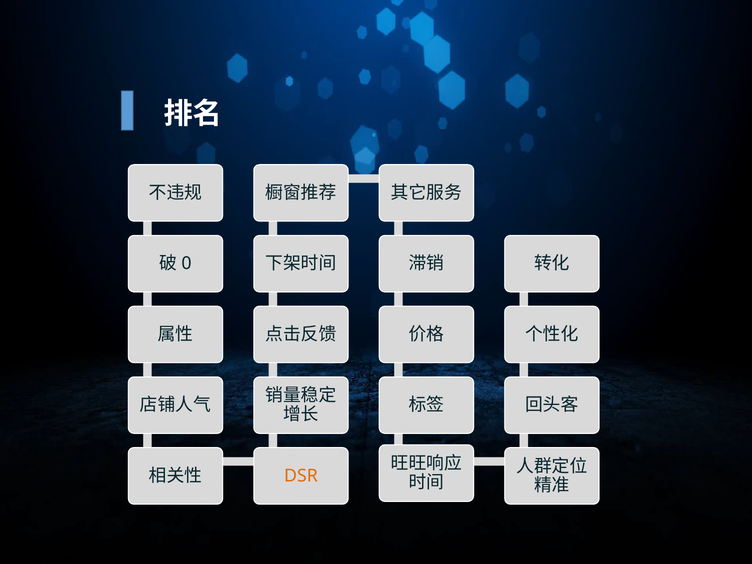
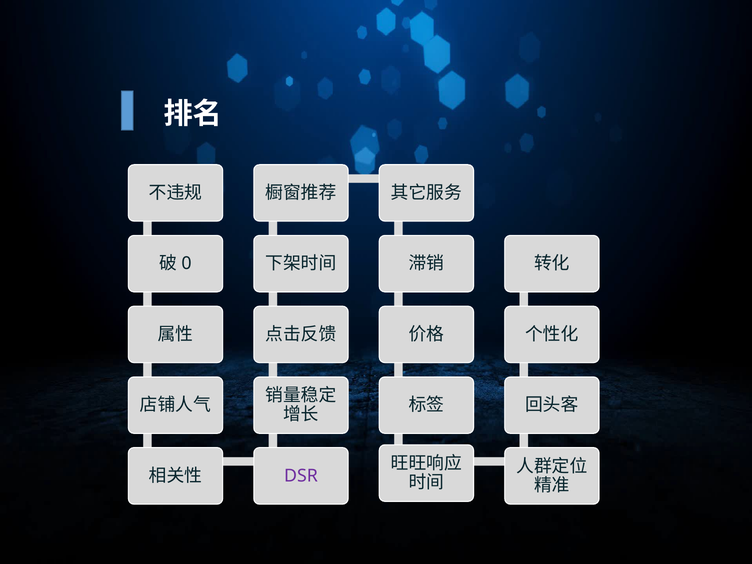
DSR colour: orange -> purple (301, 476)
